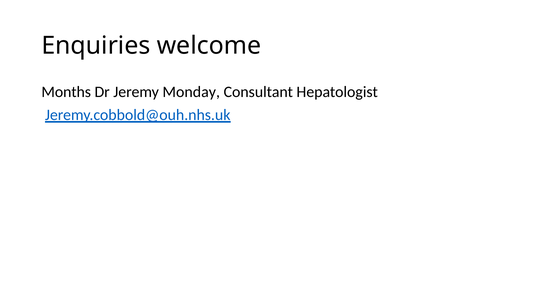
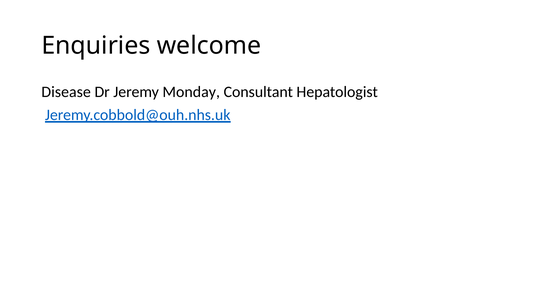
Months: Months -> Disease (66, 92)
